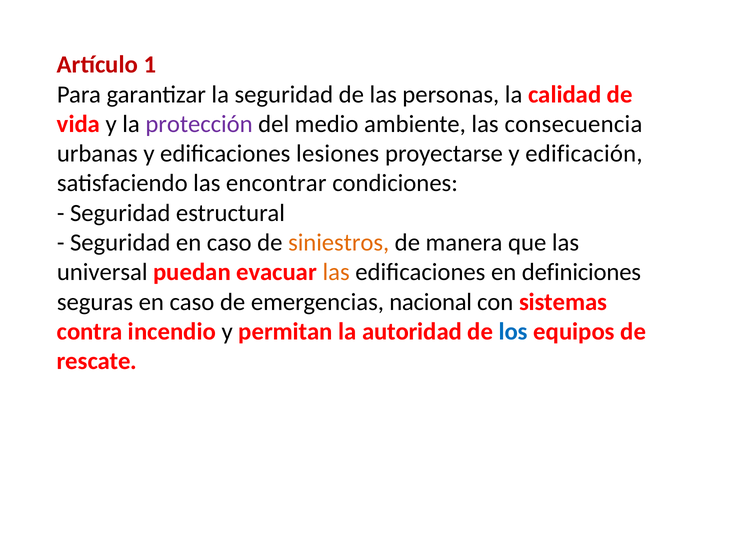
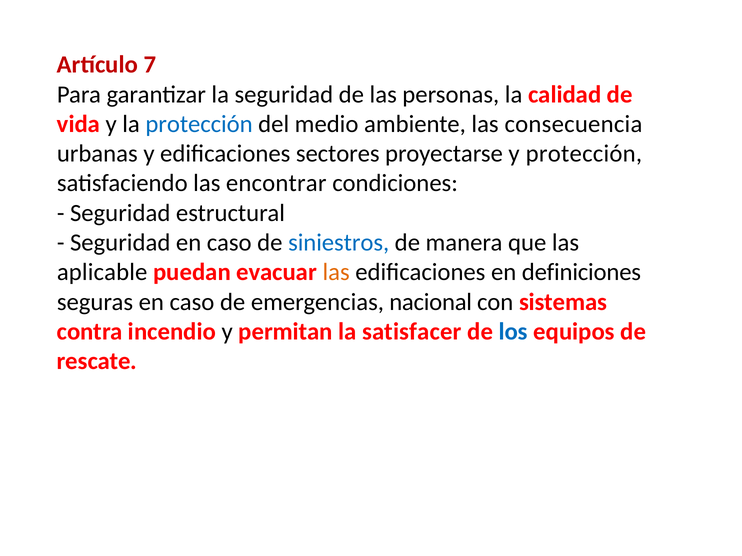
1: 1 -> 7 (150, 65)
protección colour: purple -> blue (199, 124)
lesiones: lesiones -> sectores (338, 154)
y edificación: edificación -> protección (584, 154)
siniestros colour: orange -> blue (339, 243)
universal: universal -> aplicable (102, 273)
autoridad: autoridad -> satisfacer (412, 332)
